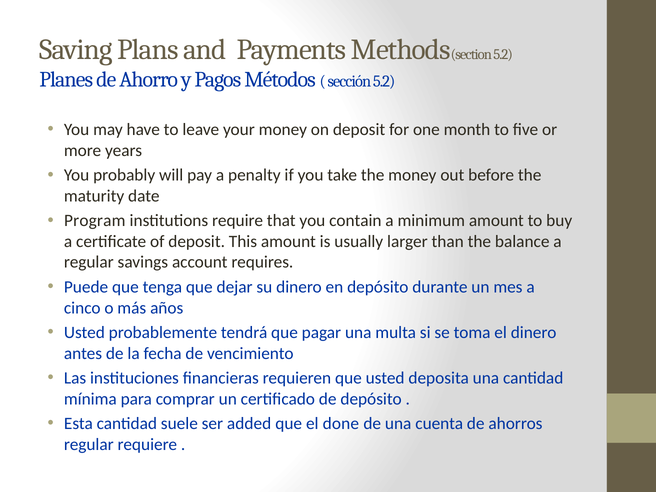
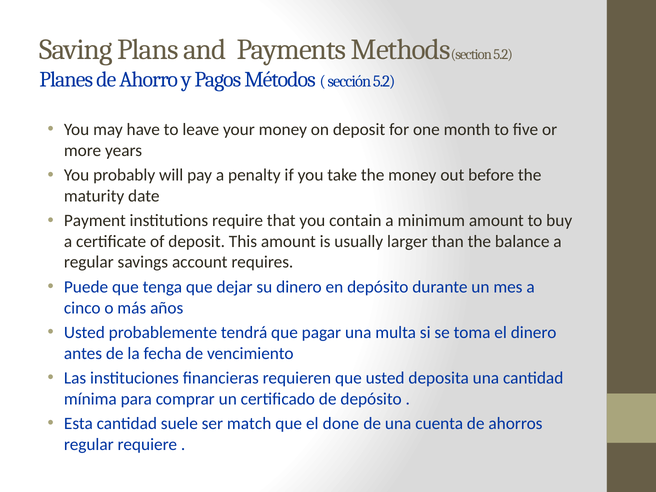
Program: Program -> Payment (95, 221)
added: added -> match (249, 424)
